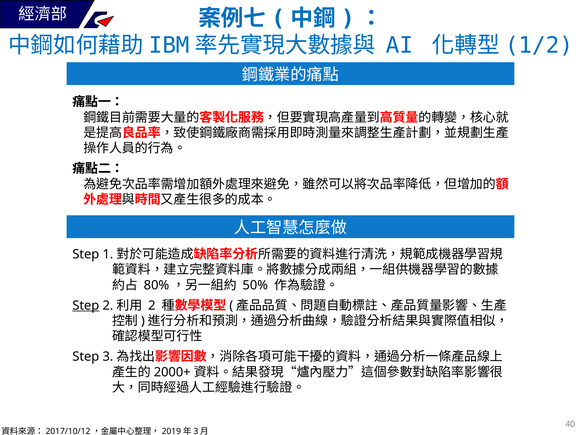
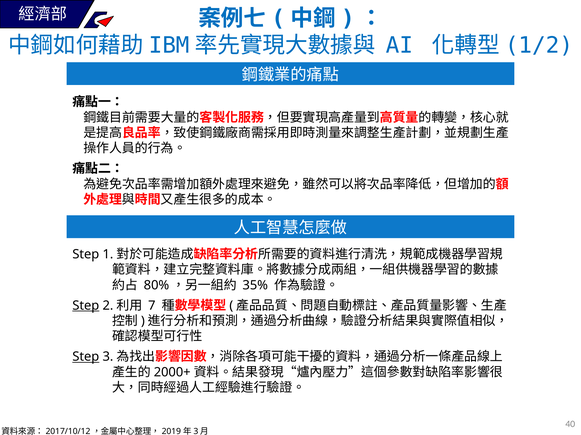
50%: 50% -> 35% (255, 286)
2: 2 -> 7 (152, 306)
Step underline: none -> present (86, 357)
